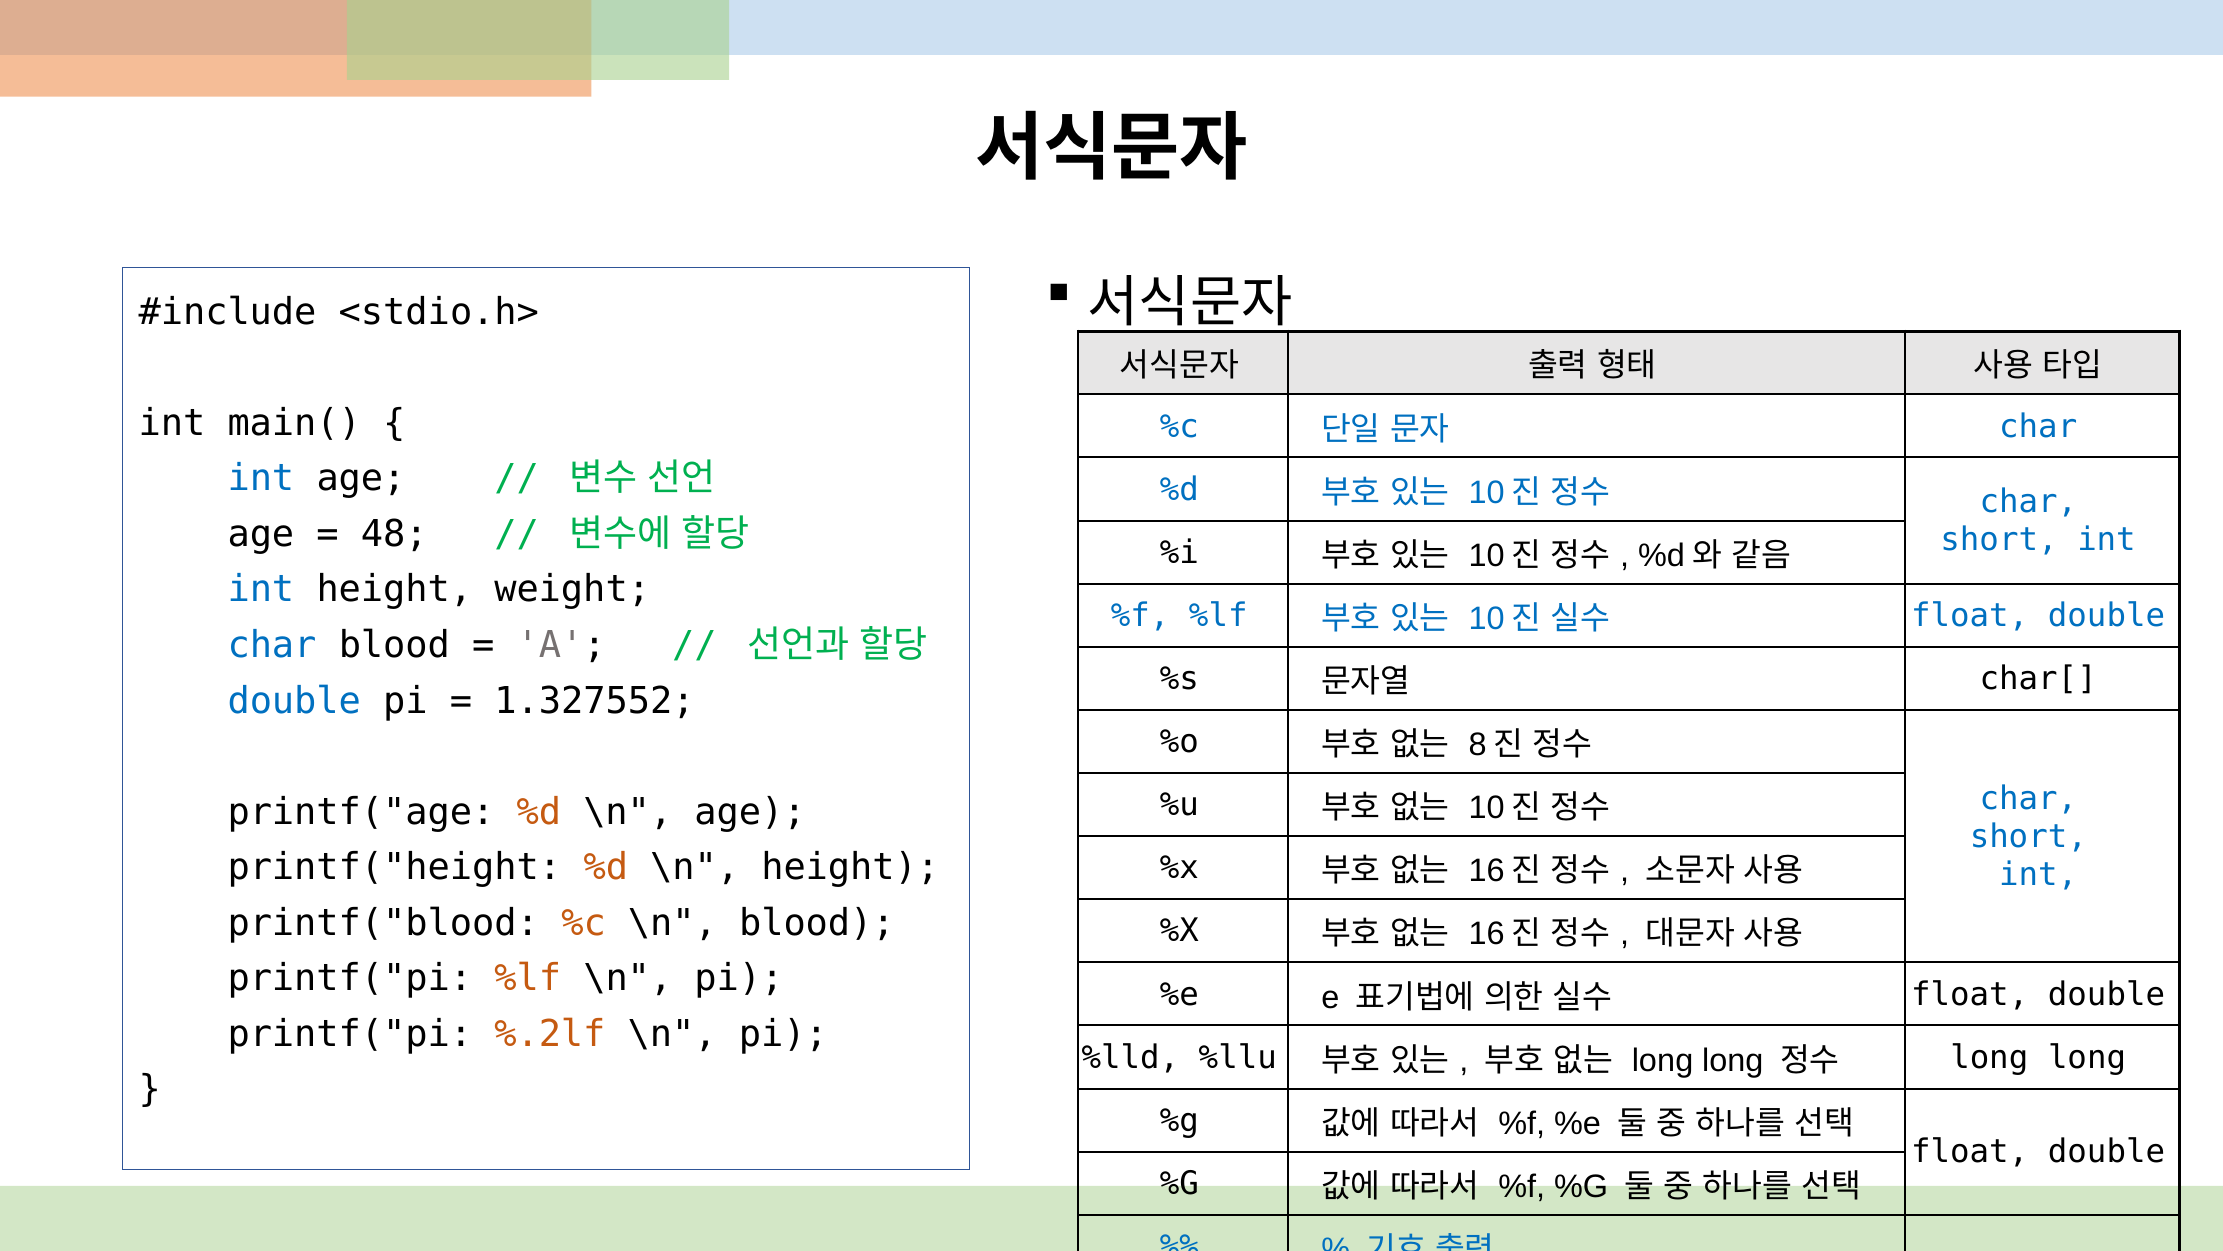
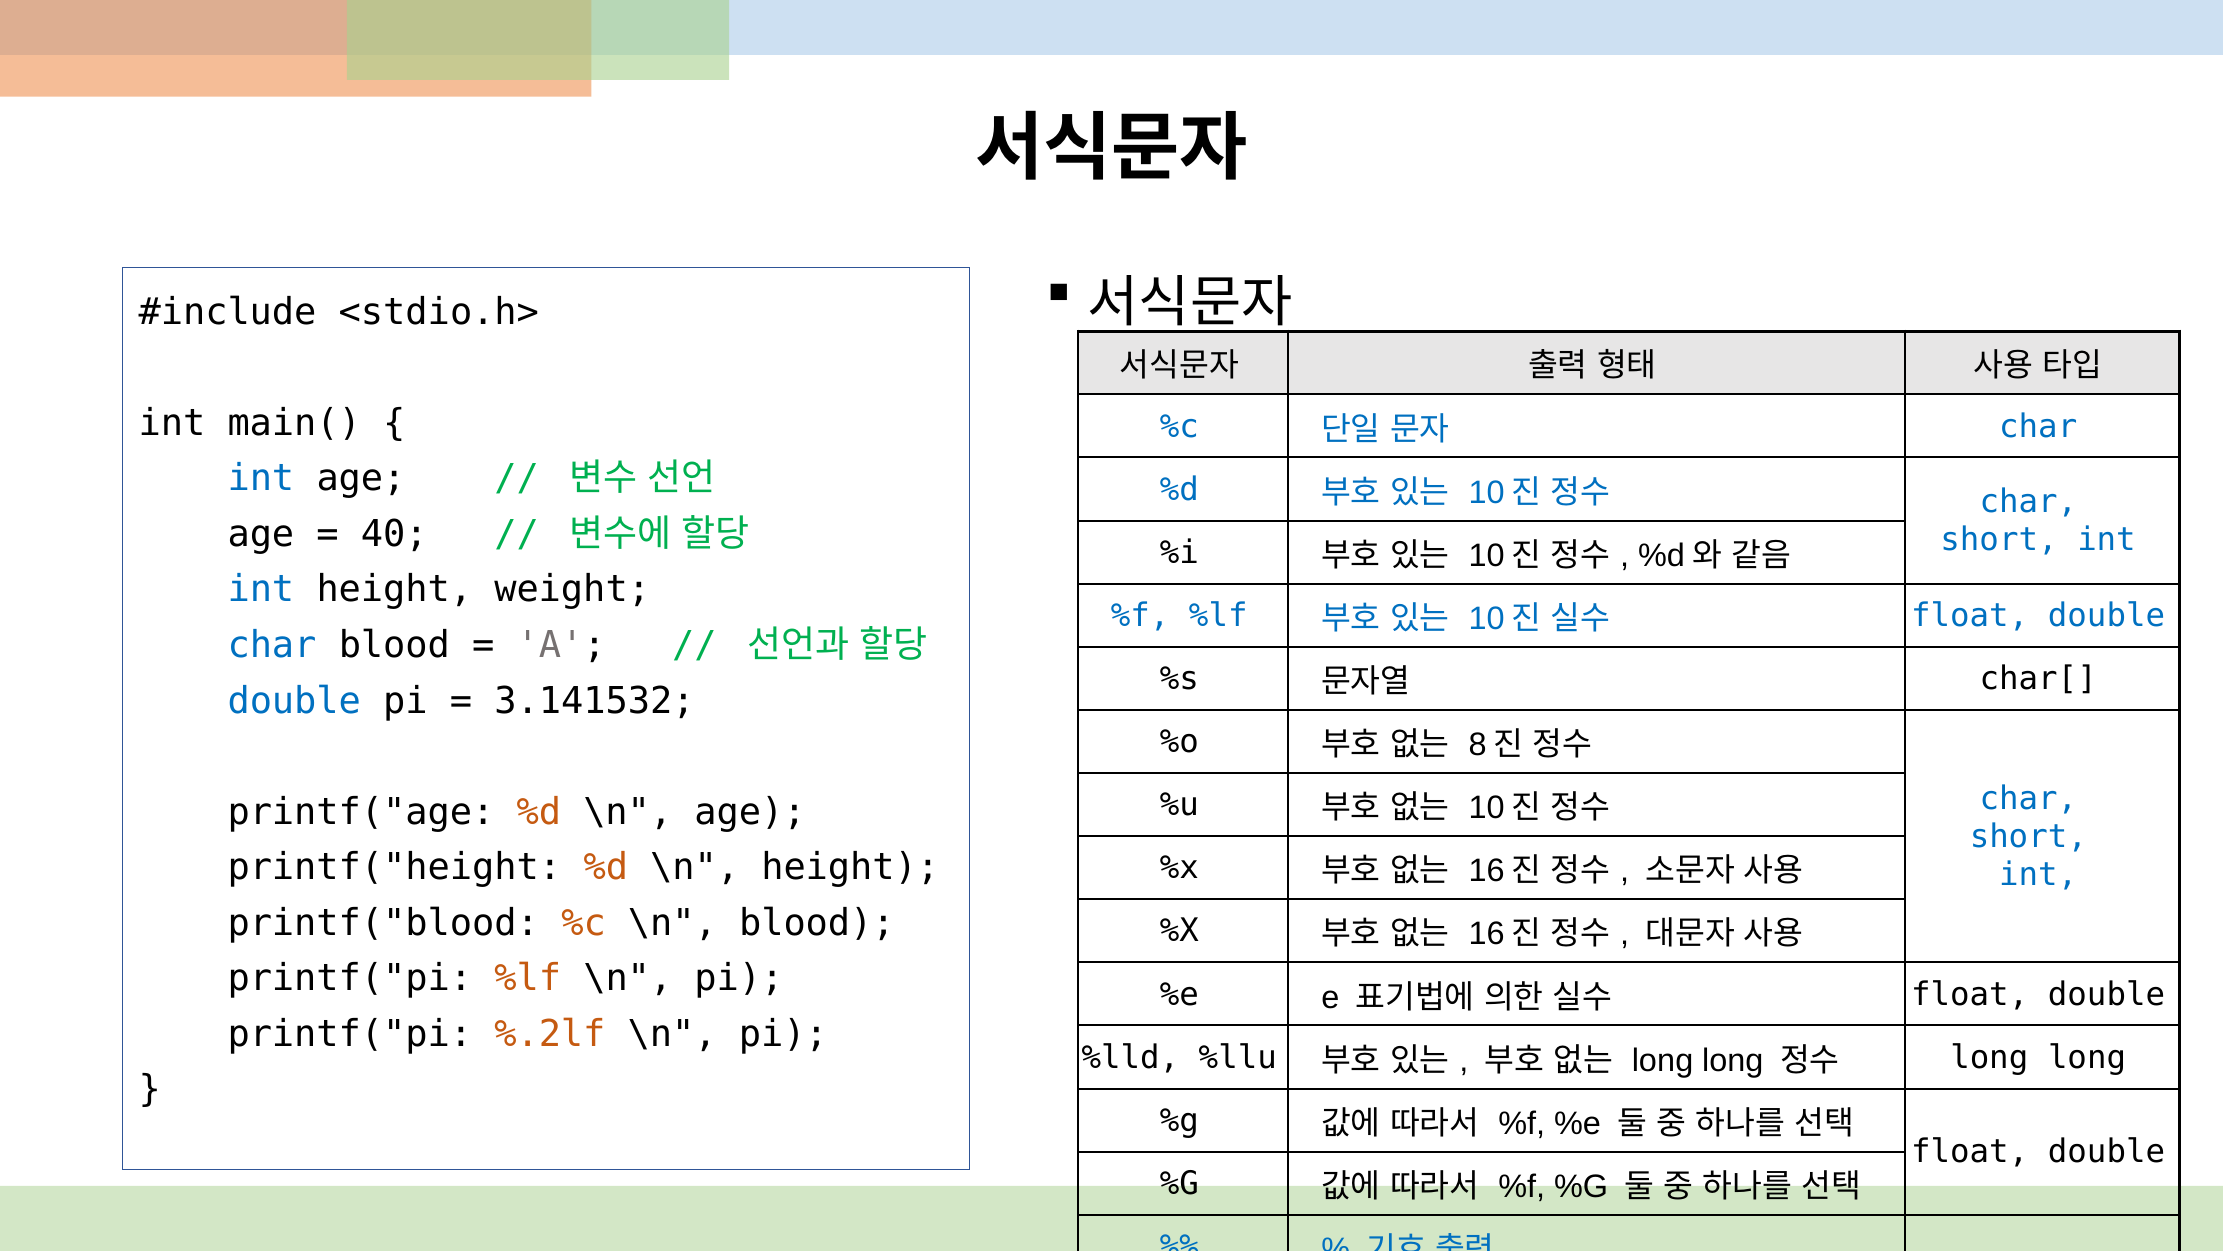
48: 48 -> 40 (394, 534)
1.327552: 1.327552 -> 3.141532 (594, 701)
